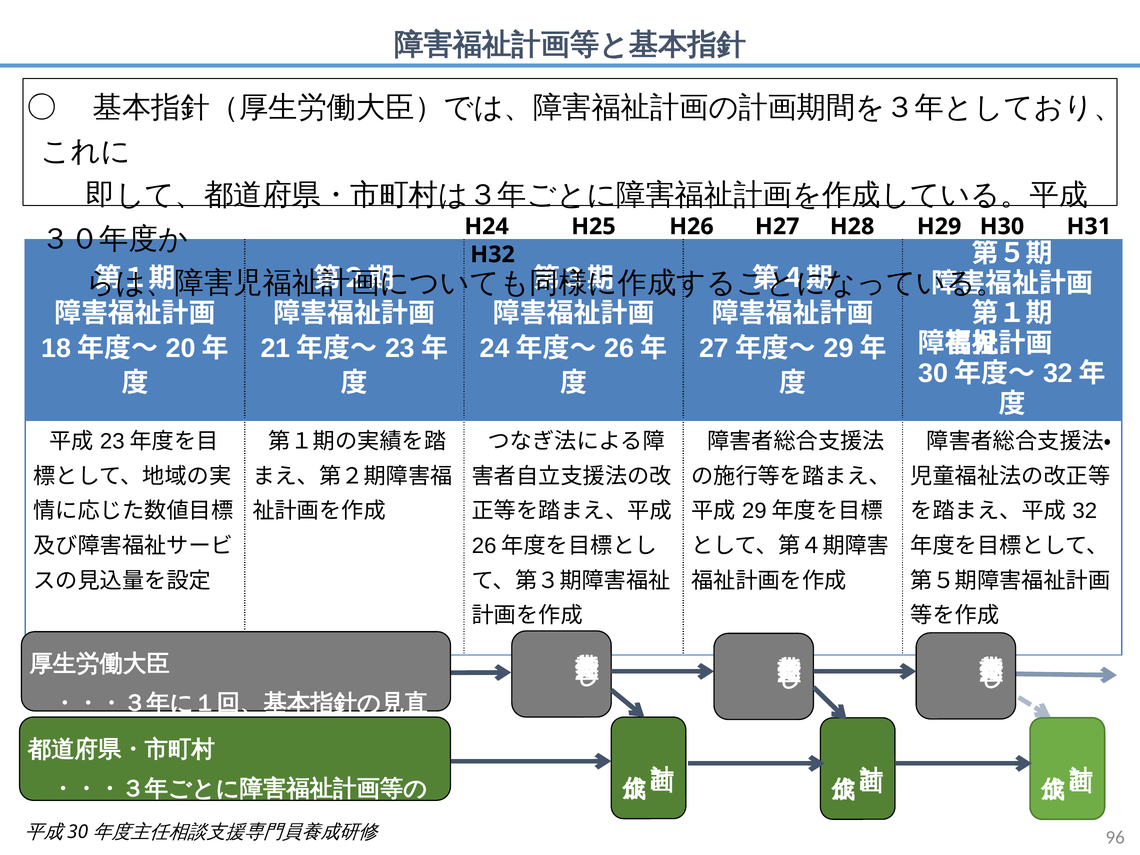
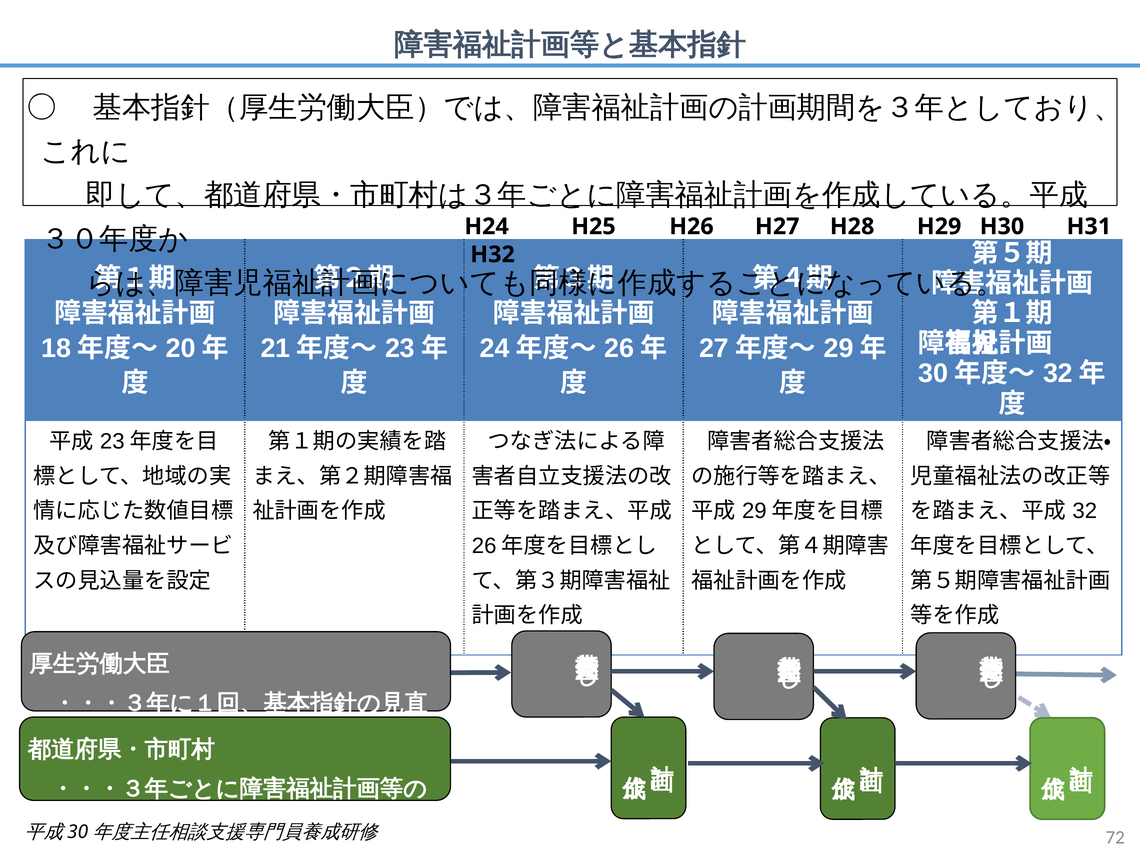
96: 96 -> 72 (1115, 838)
